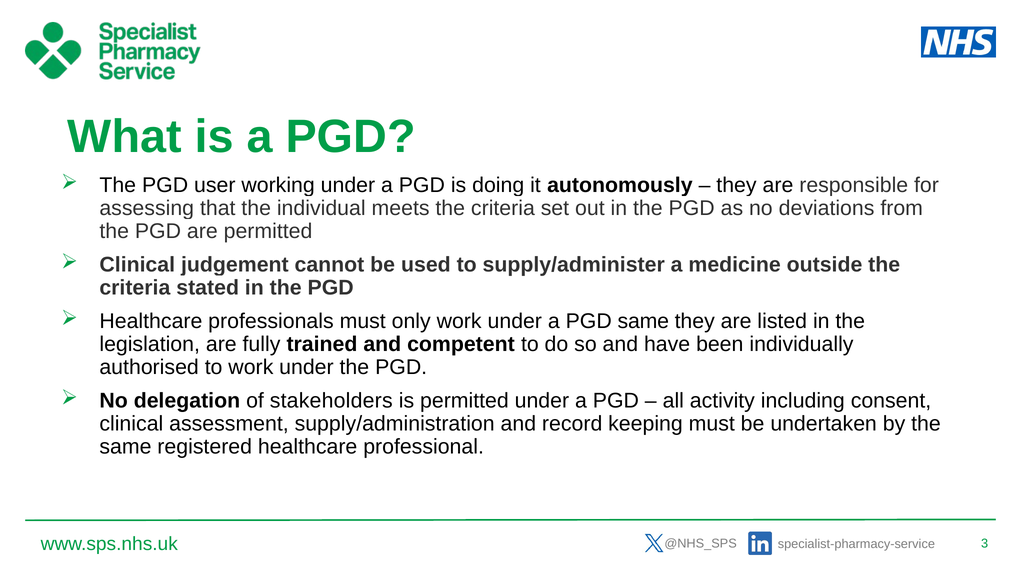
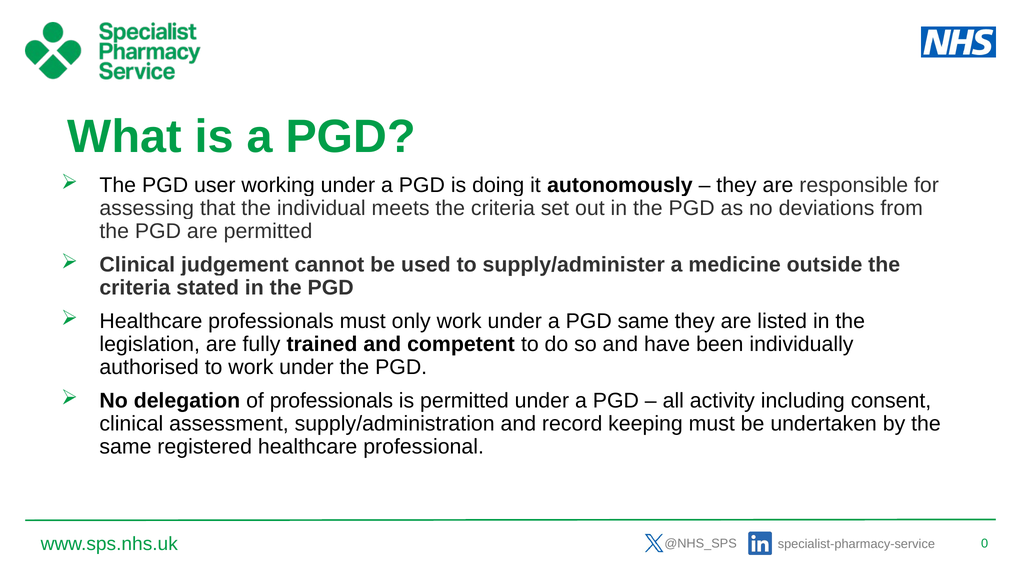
of stakeholders: stakeholders -> professionals (331, 401)
3: 3 -> 0 (985, 544)
